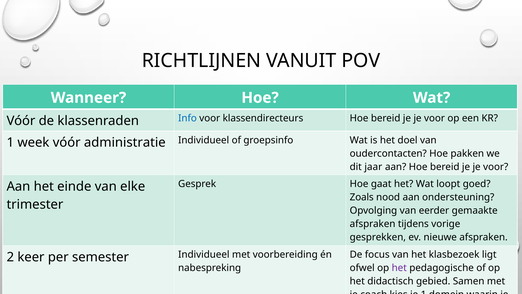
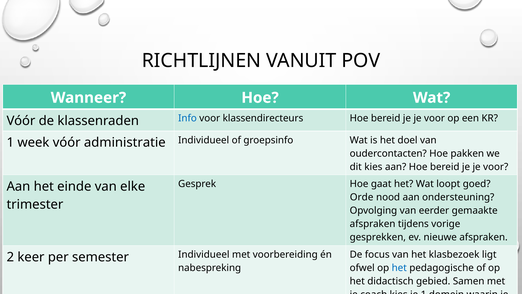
dit jaar: jaar -> kies (373, 167)
Zoals: Zoals -> Orde (362, 197)
het colour: purple -> blue (399, 268)
